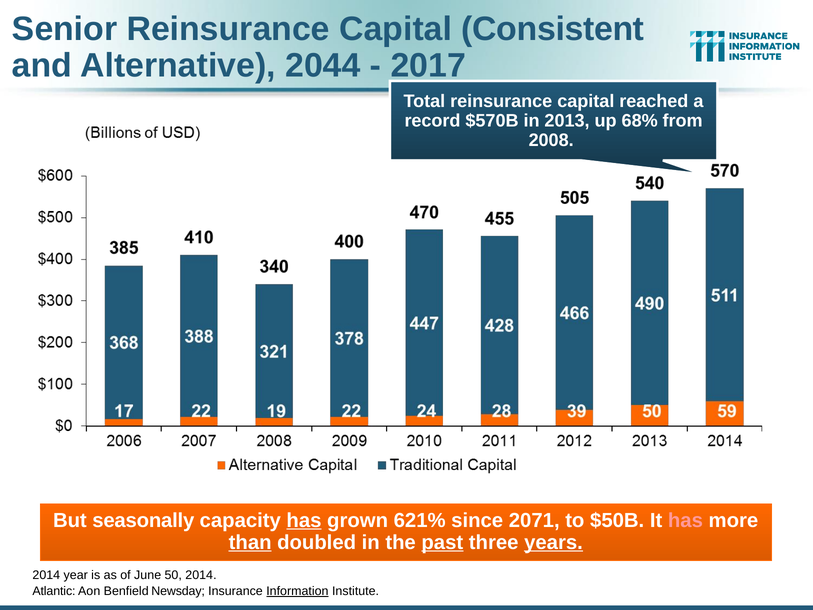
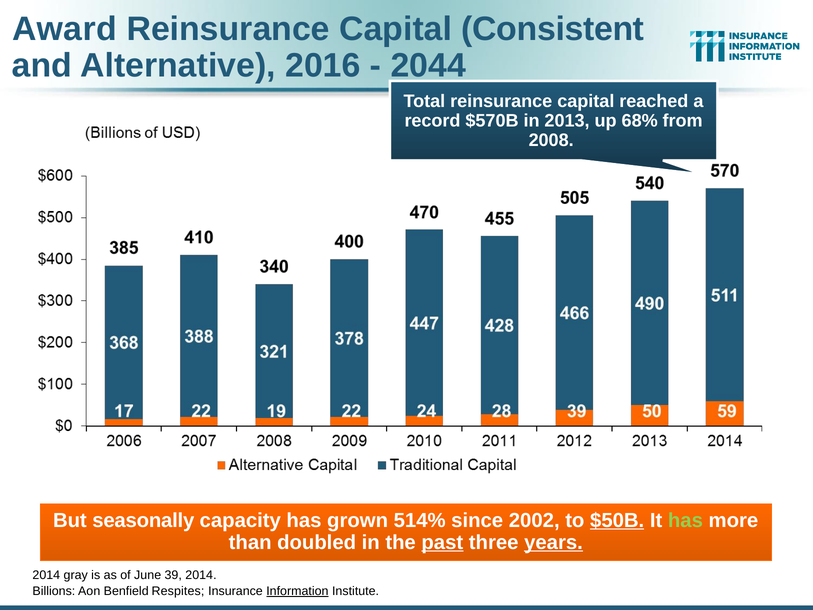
Senior: Senior -> Award (64, 29)
2044: 2044 -> 2016 (323, 66)
2017: 2017 -> 2044 (428, 66)
has underline: present -> none (304, 520)
621%: 621% -> 514% (420, 520)
2071: 2071 -> 2002 (534, 520)
$50B underline: none -> present (617, 520)
has colour: pink -> light green (685, 520)
than underline: present -> none (250, 542)
year: year -> gray (76, 575)
50: 50 -> 39 (173, 575)
Atlantic: Atlantic -> Billions (54, 591)
Newsday: Newsday -> Respites (178, 591)
